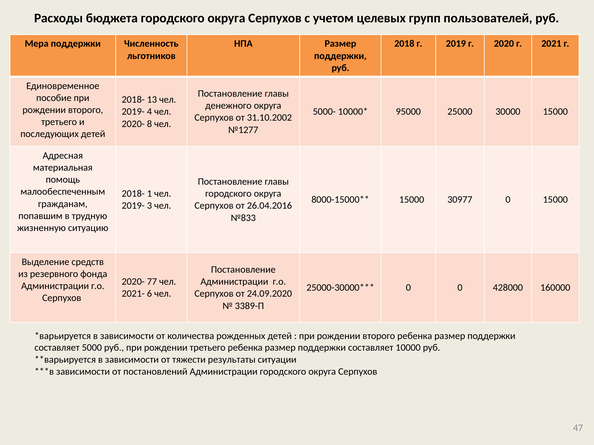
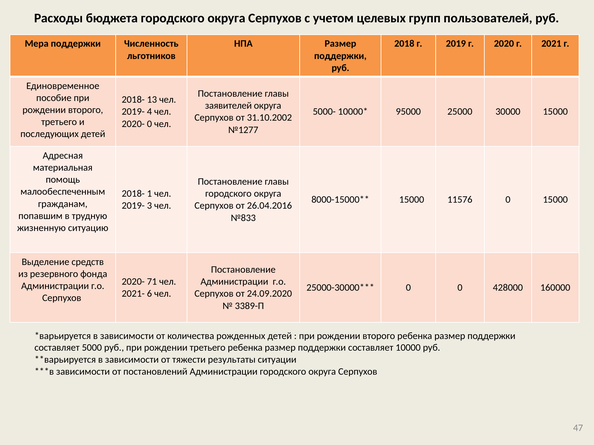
денежного: денежного -> заявителей (228, 106)
2020- 8: 8 -> 0 (149, 124)
30977: 30977 -> 11576 (460, 200)
77: 77 -> 71 (152, 282)
